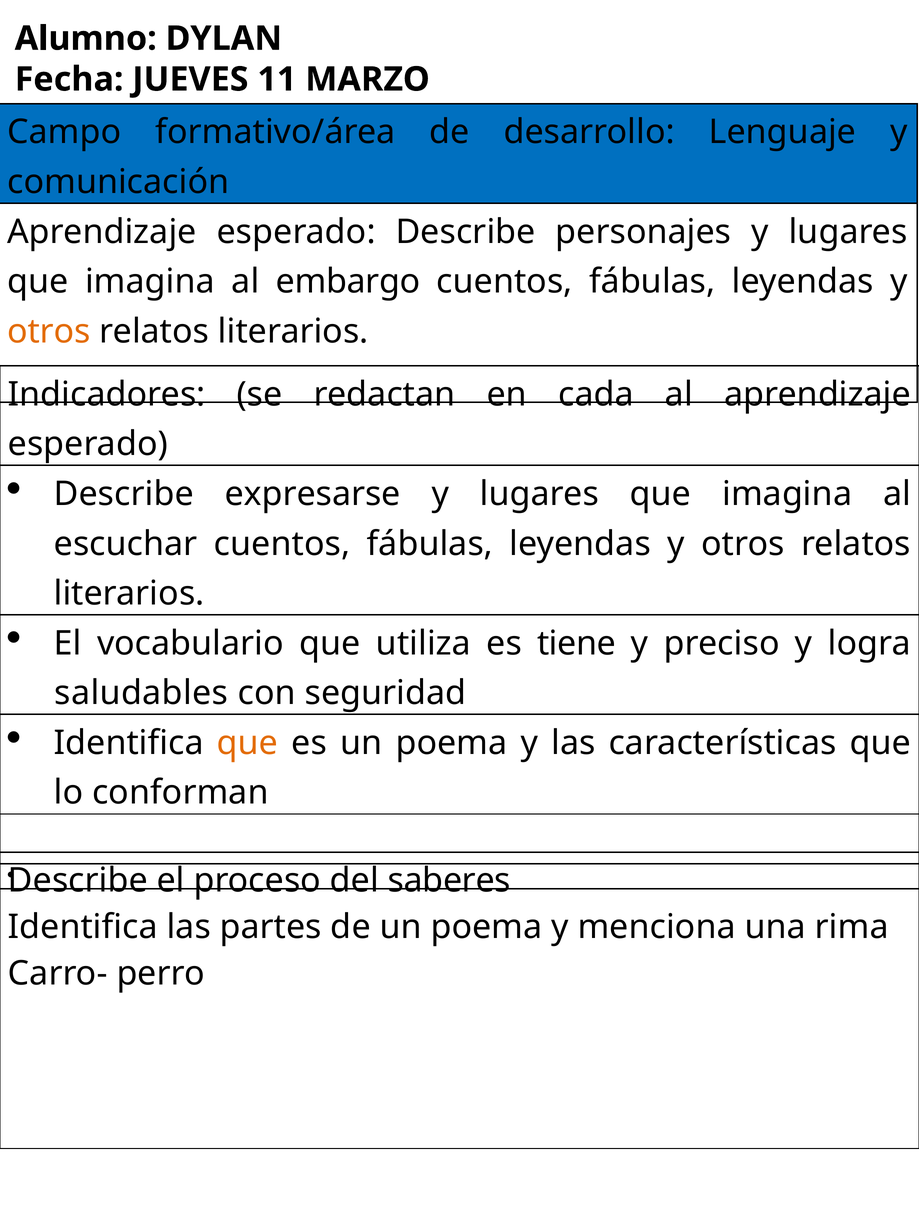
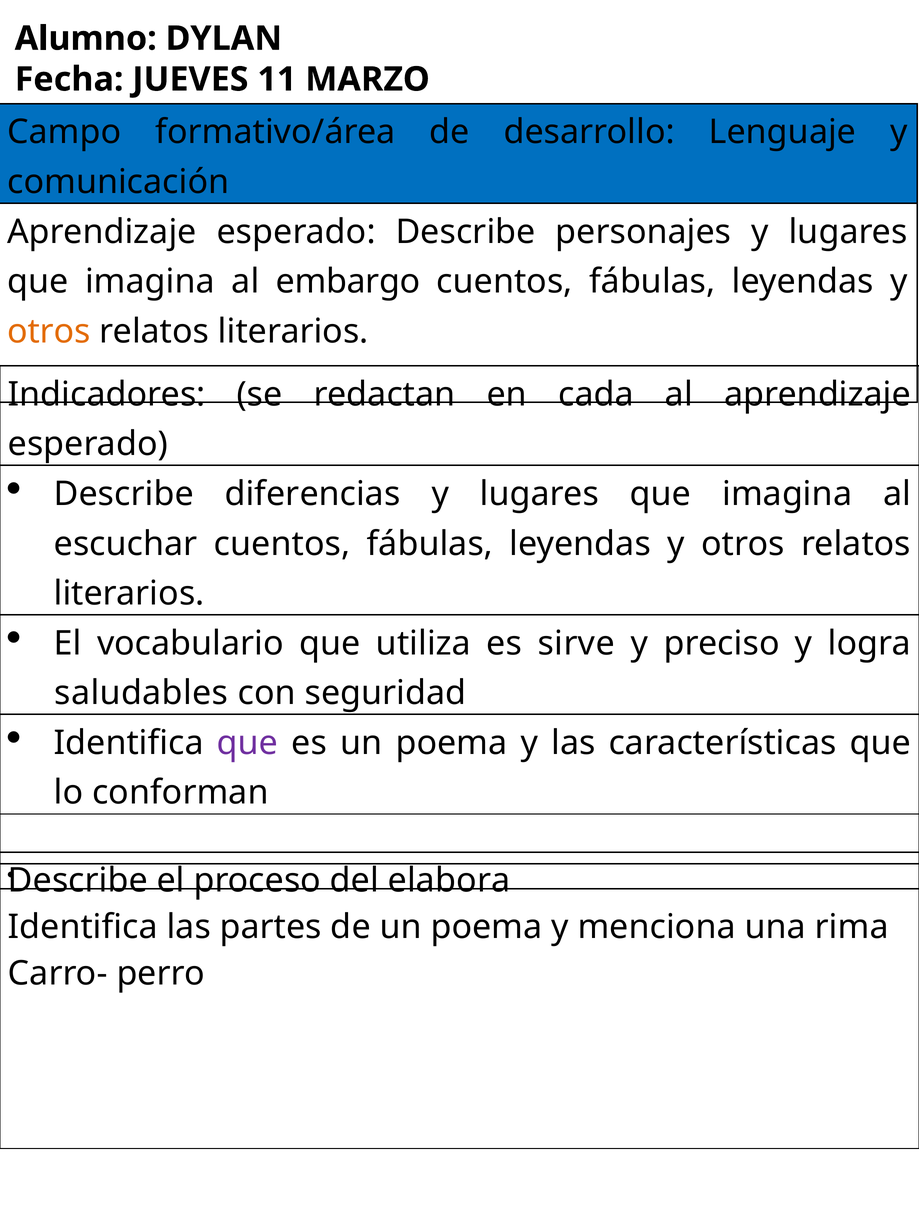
expresarse: expresarse -> diferencias (313, 494)
tiene: tiene -> sirve (576, 644)
que colour: orange -> purple (248, 743)
saberes: saberes -> elabora (449, 881)
